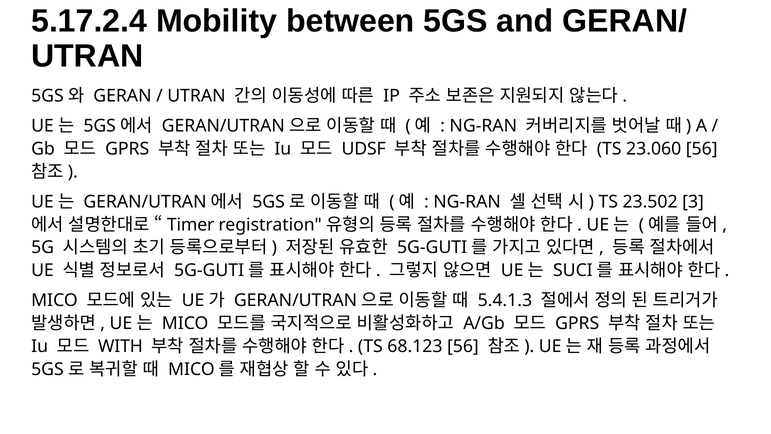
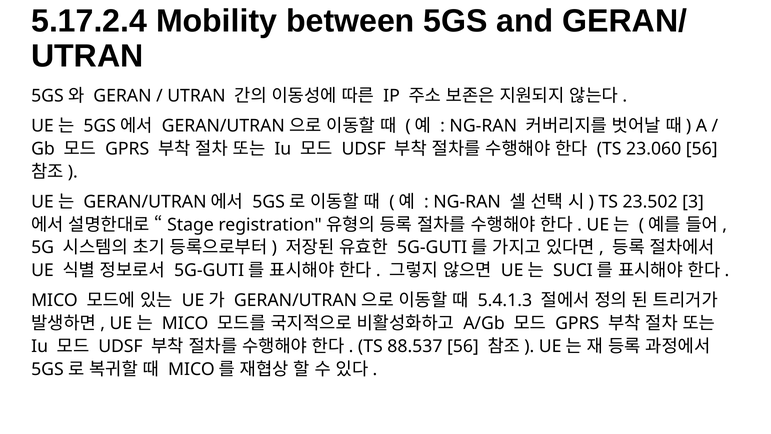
Timer: Timer -> Stage (191, 225)
WITH: WITH -> UDSF (120, 346)
68.123: 68.123 -> 88.537 (415, 346)
